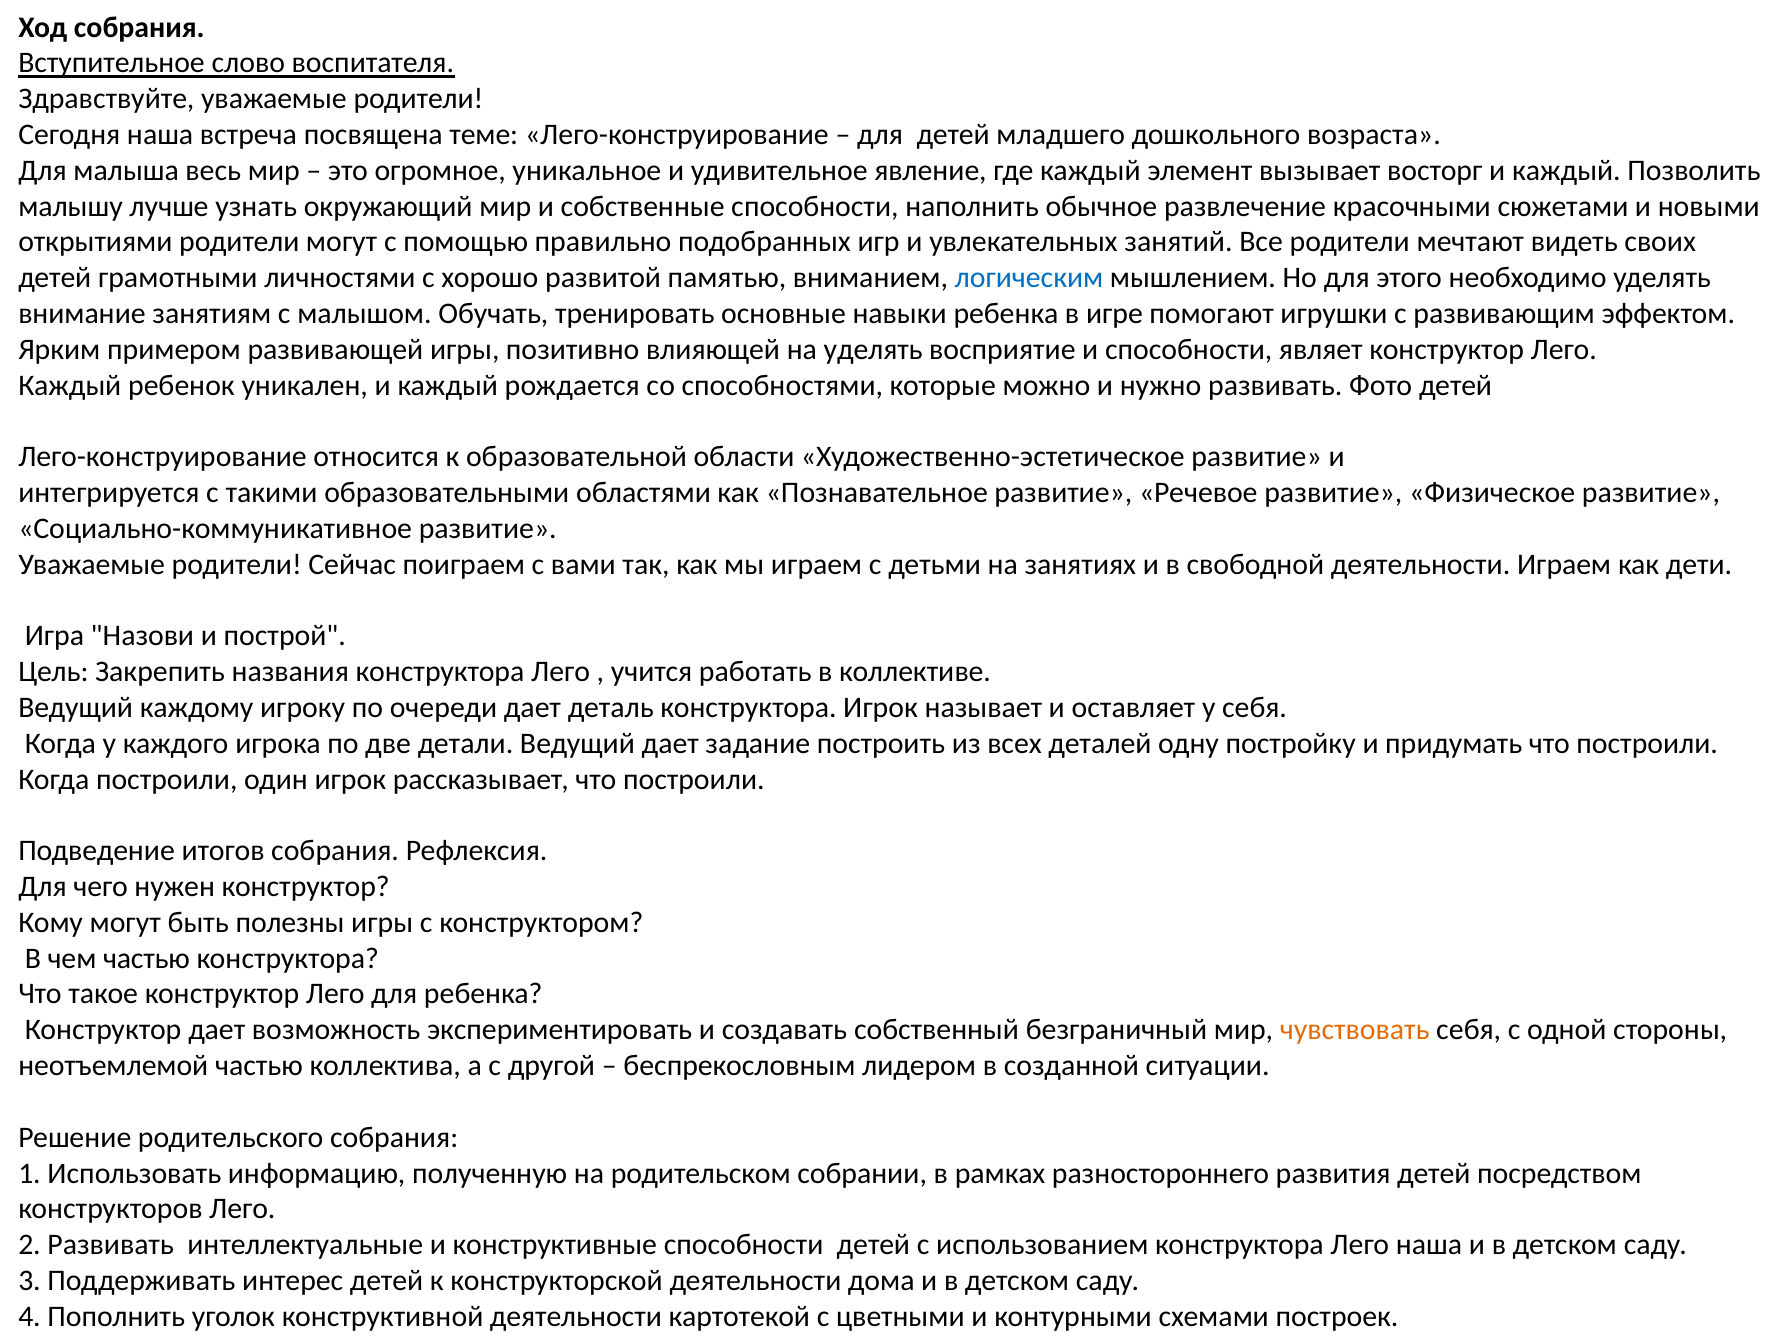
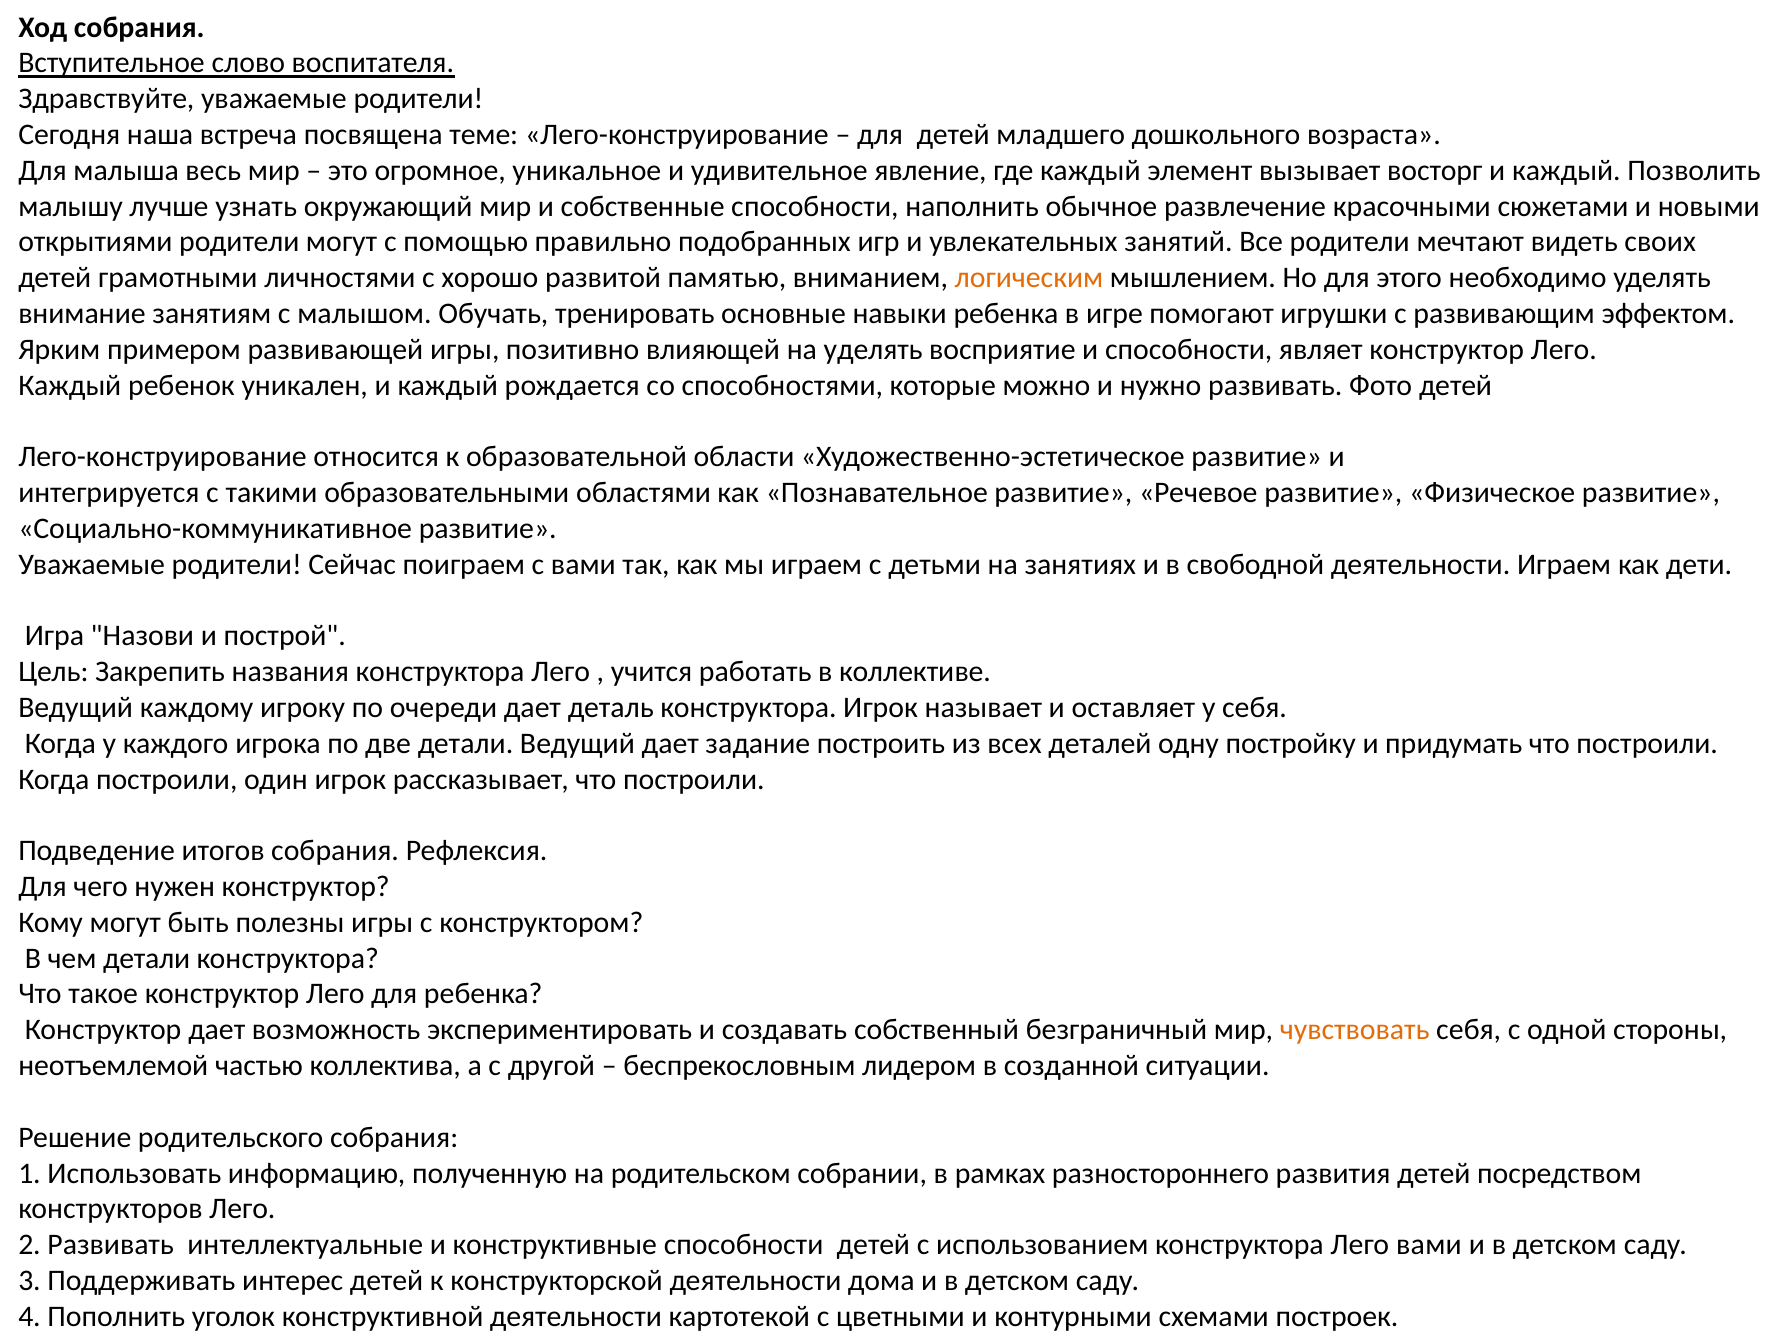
логическим colour: blue -> orange (1029, 278)
чем частью: частью -> детали (147, 958)
Лего наша: наша -> вами (1429, 1244)
